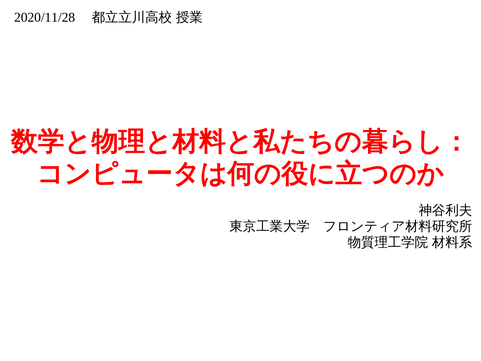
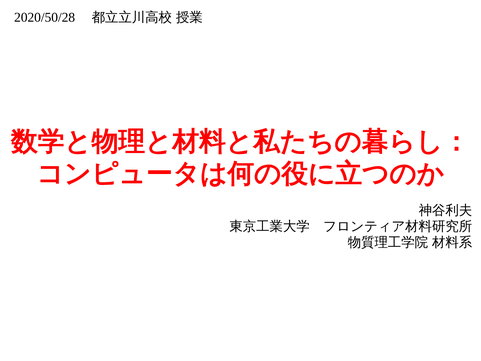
2020/11/28: 2020/11/28 -> 2020/50/28 (45, 17)
